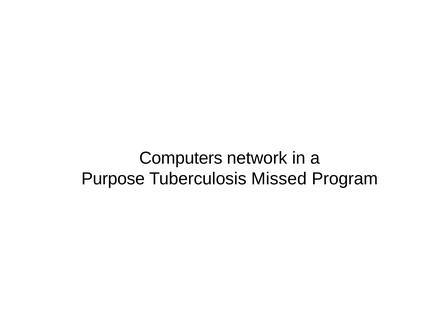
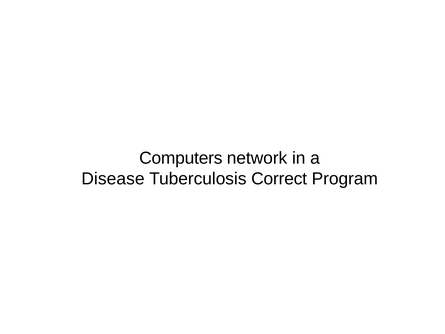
Purpose: Purpose -> Disease (113, 179)
Missed: Missed -> Correct (279, 179)
